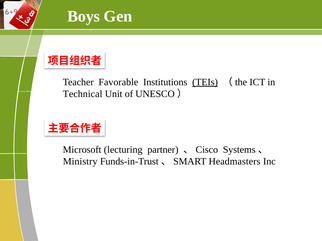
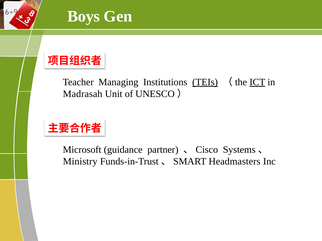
Favorable: Favorable -> Managing (118, 82)
ICT underline: none -> present (257, 82)
Technical: Technical -> Madrasah (83, 94)
lecturing: lecturing -> guidance (123, 150)
